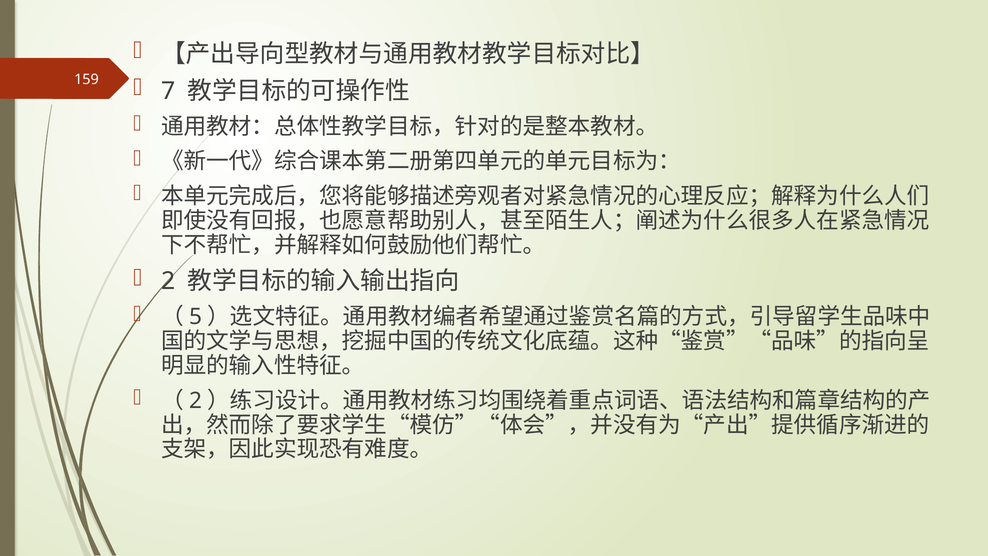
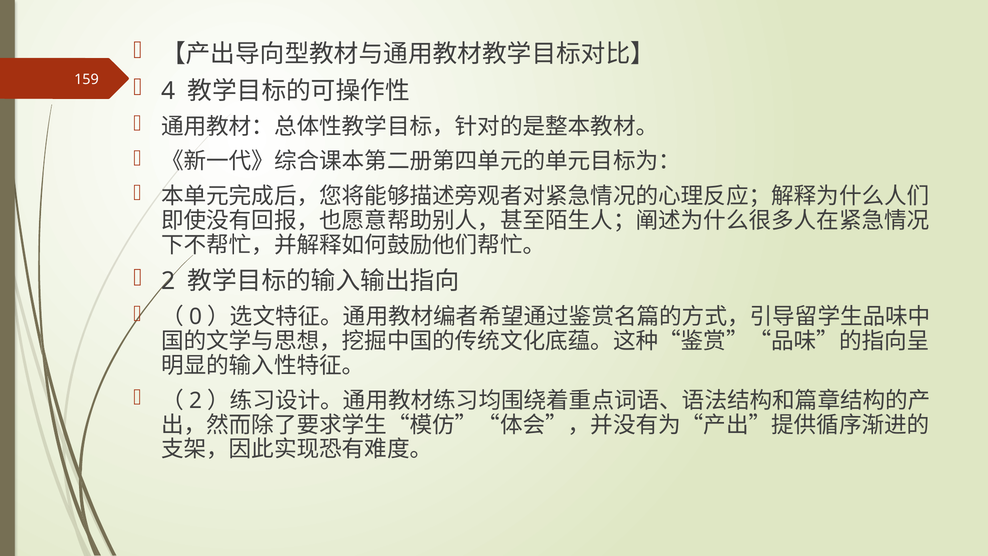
7: 7 -> 4 (168, 91)
5: 5 -> 0 (196, 317)
